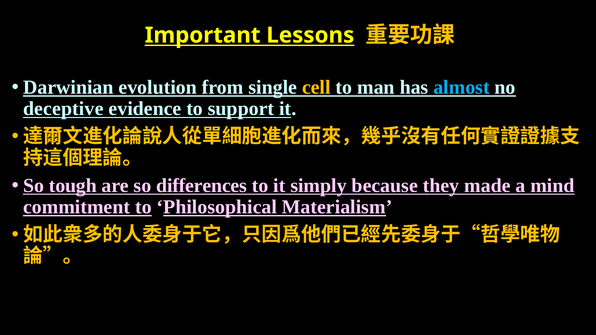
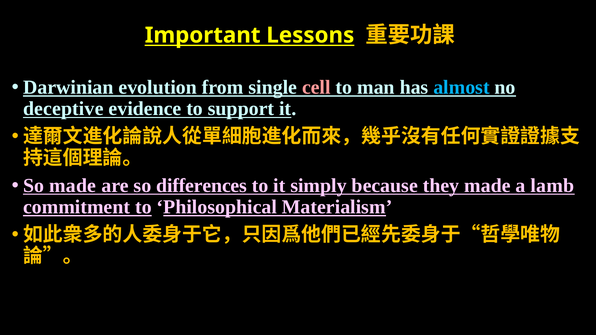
cell colour: yellow -> pink (316, 87)
So tough: tough -> made (73, 186)
mind: mind -> lamb (552, 186)
